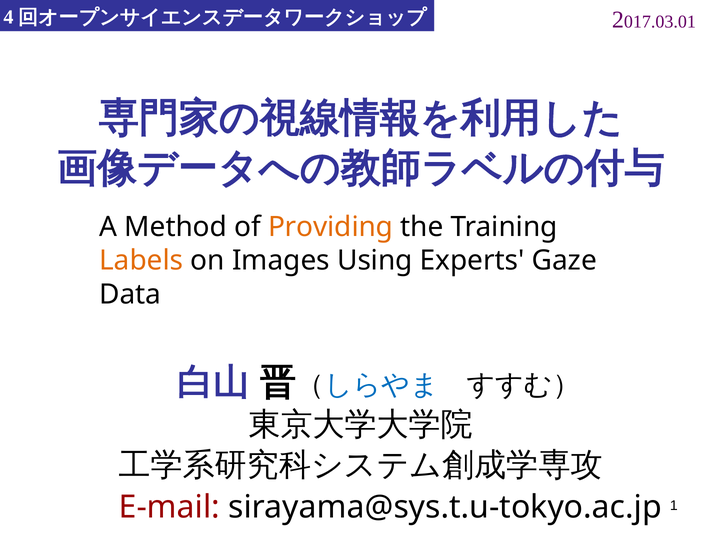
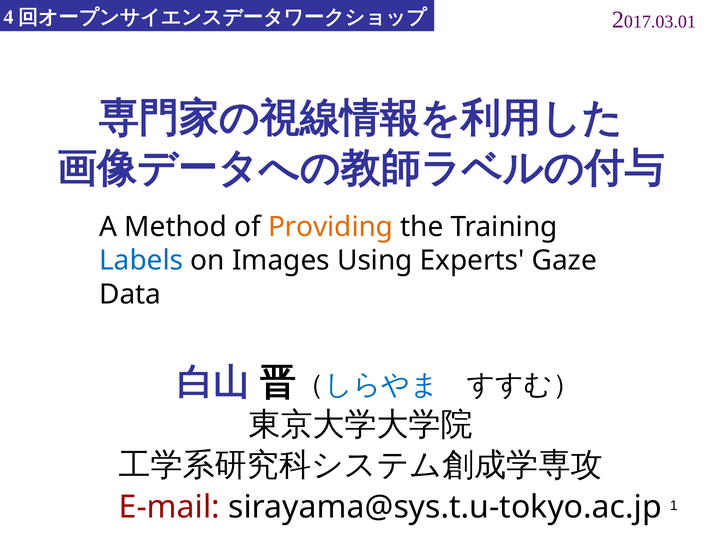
Labels colour: orange -> blue (141, 260)
